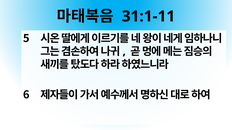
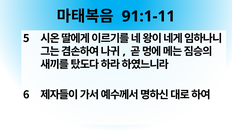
31:1-11: 31:1-11 -> 91:1-11 (148, 16)
